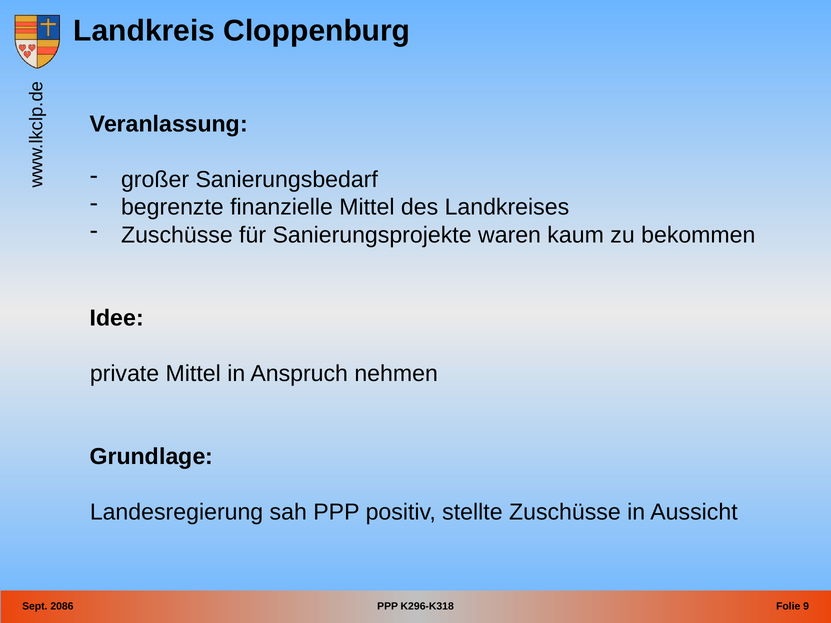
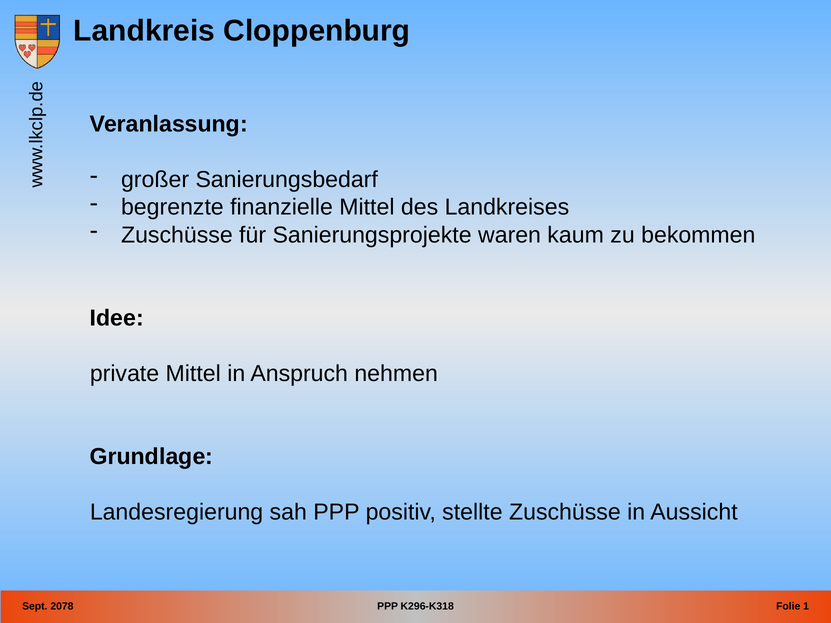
2086: 2086 -> 2078 (62, 607)
9: 9 -> 1 (806, 607)
